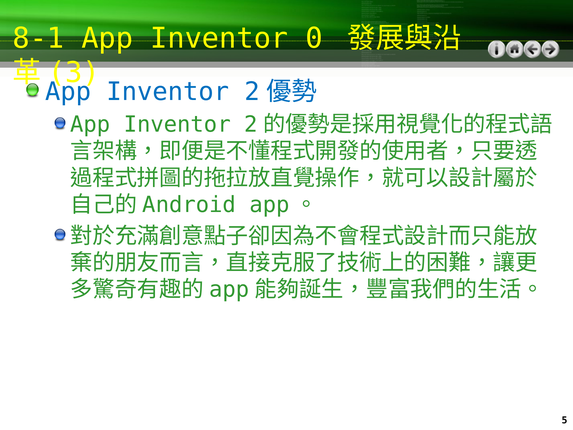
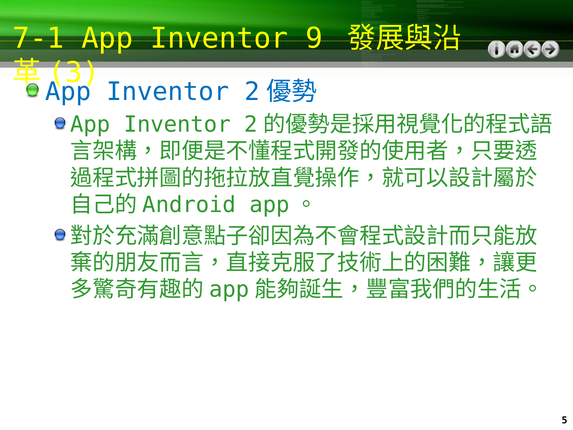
8-1: 8-1 -> 7-1 (38, 38)
0: 0 -> 9 (314, 38)
